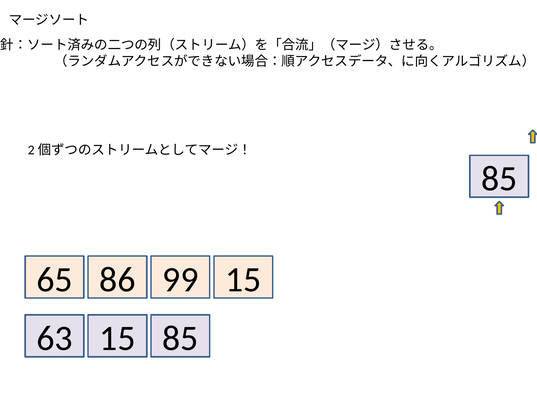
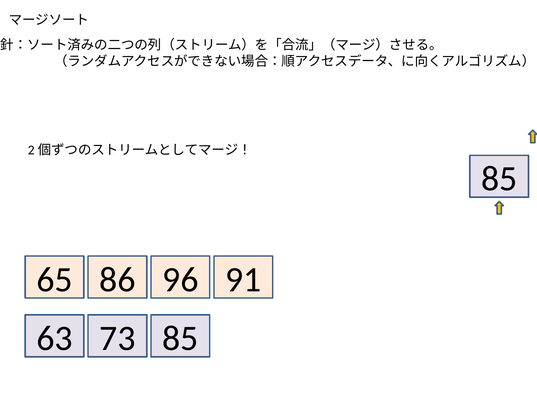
99: 99 -> 96 (180, 279)
86 15: 15 -> 91 (243, 279)
63 15: 15 -> 73 (117, 338)
